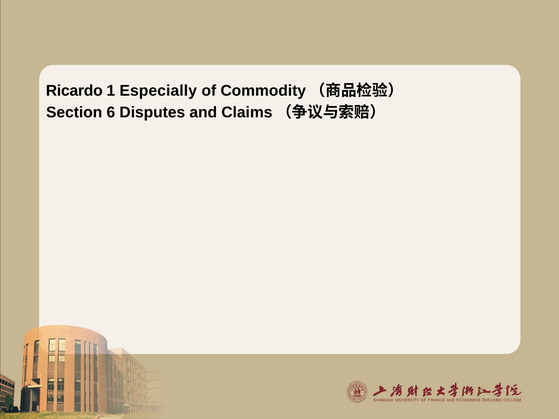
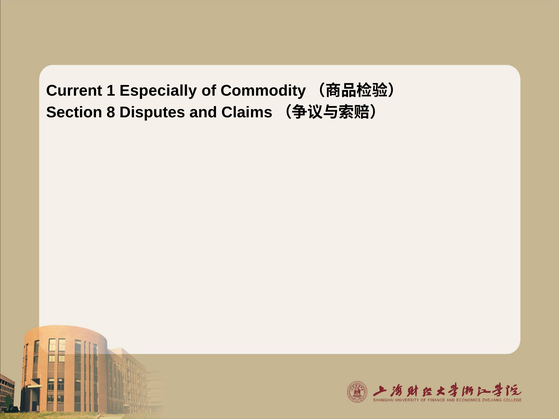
Ricardo: Ricardo -> Current (74, 91)
6: 6 -> 8 (111, 112)
